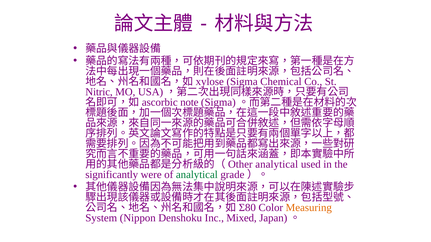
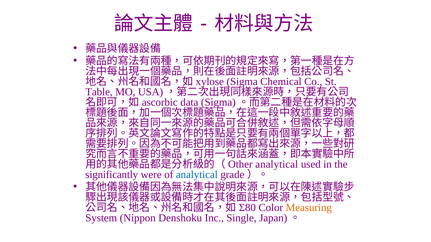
Nitric: Nitric -> Table (99, 92)
note: note -> data (189, 103)
analytical colour: green -> blue (197, 175)
Mixed: Mixed -> Single (241, 218)
